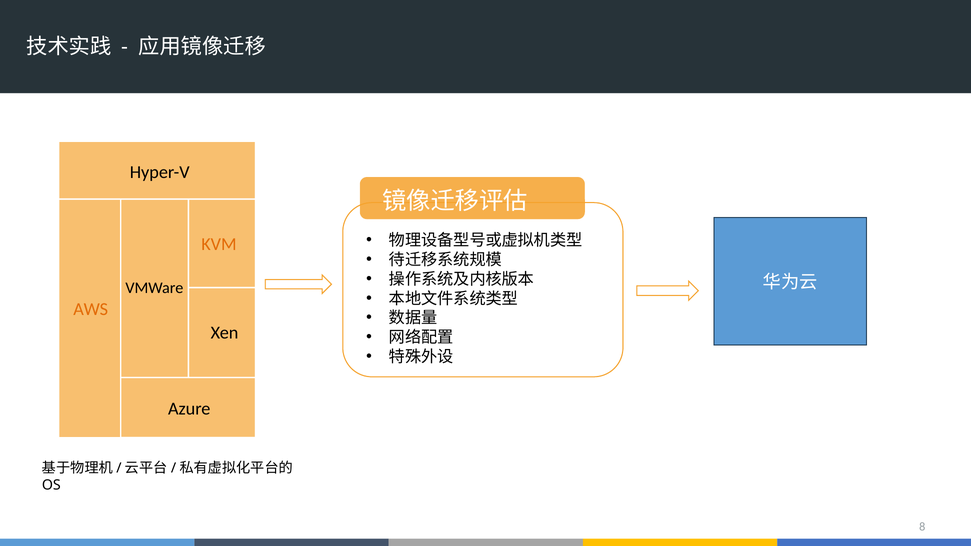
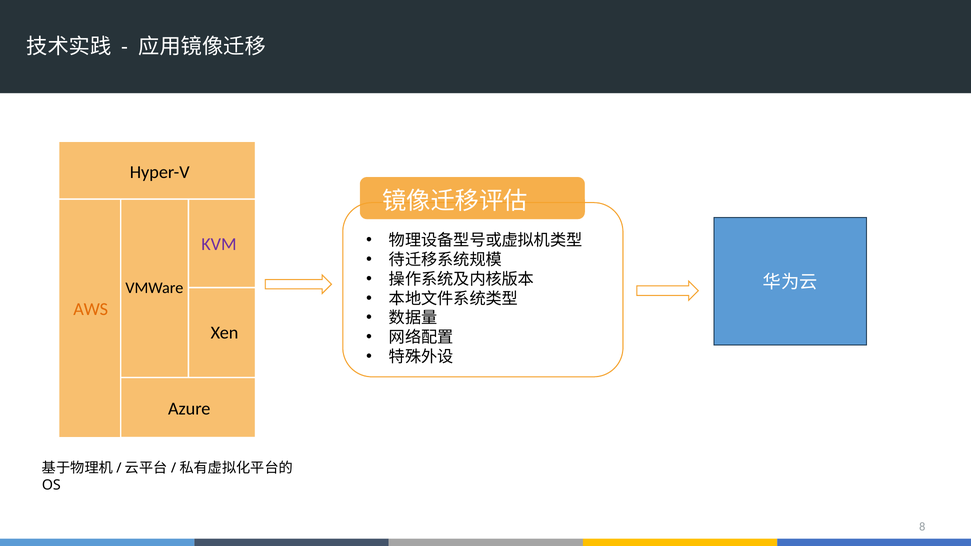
KVM colour: orange -> purple (219, 245)
